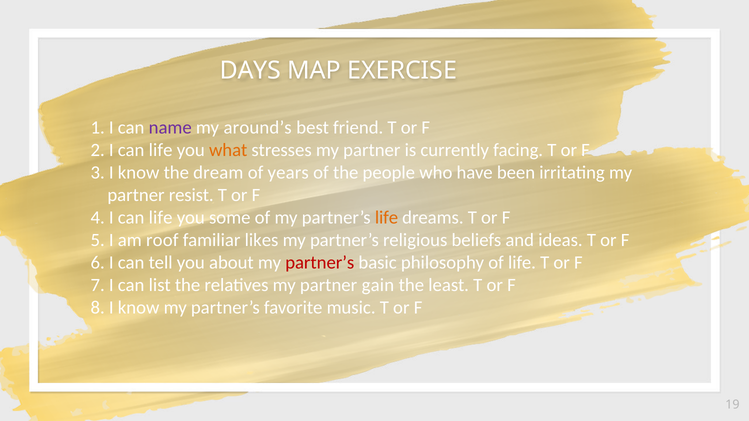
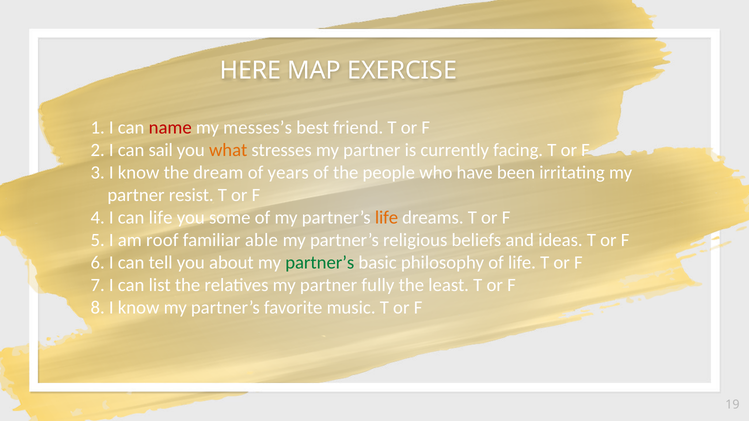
DAYS: DAYS -> HERE (250, 71)
name colour: purple -> red (170, 128)
around’s: around’s -> messes’s (258, 128)
2 I can life: life -> sail (161, 150)
likes: likes -> able (261, 240)
partner’s colour: red -> green (320, 263)
gain: gain -> fully (378, 285)
